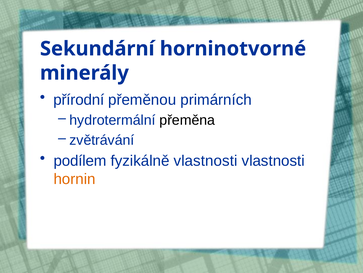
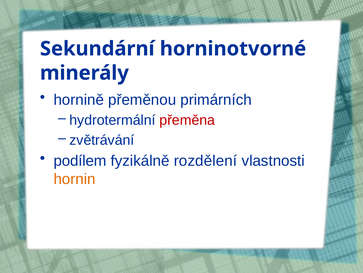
přírodní: přírodní -> hornině (79, 100)
přeměna colour: black -> red (187, 120)
fyzikálně vlastnosti: vlastnosti -> rozdělení (205, 160)
